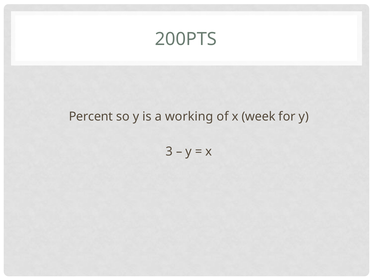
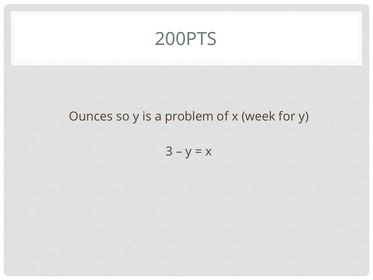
Percent: Percent -> Ounces (91, 116)
working: working -> problem (189, 116)
